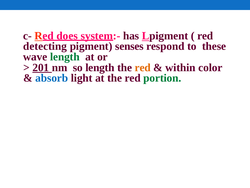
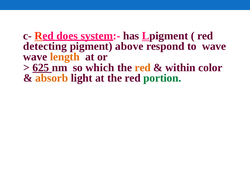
senses: senses -> above (129, 46)
to these: these -> wave (214, 46)
length colour: green -> orange (65, 57)
201: 201 -> 625 (41, 67)
so length: length -> which (100, 67)
absorb colour: blue -> orange (52, 78)
